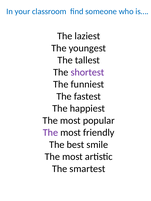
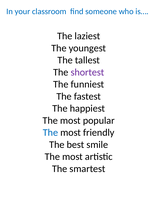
The colour: purple -> blue (50, 133)
